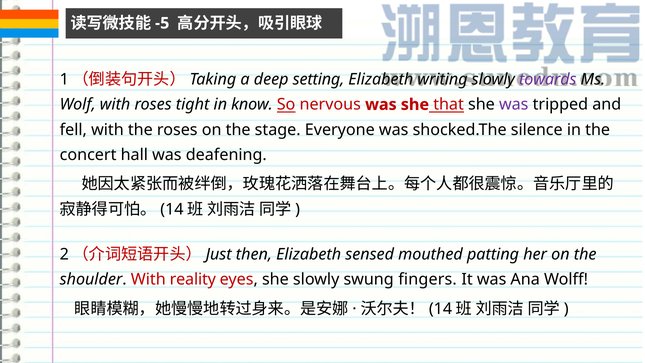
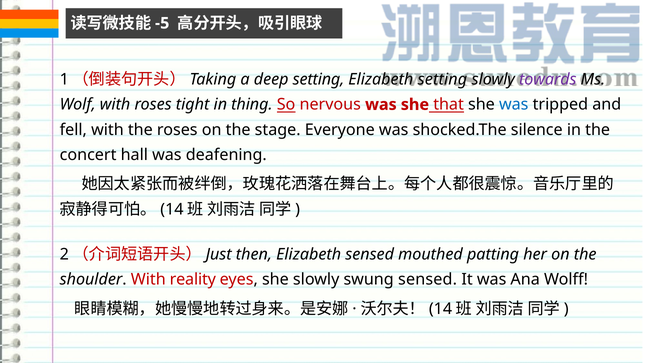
Elizabeth writing: writing -> setting (442, 79)
know: know -> thing (252, 105)
was colour: purple -> blue (514, 105)
swung fingers: fingers -> sensed (428, 279)
